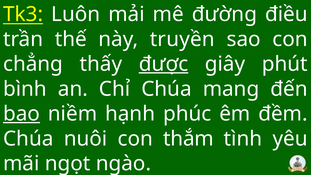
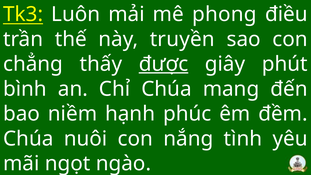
đường: đường -> phong (224, 14)
bao underline: present -> none (22, 114)
thắm: thắm -> nắng (188, 139)
